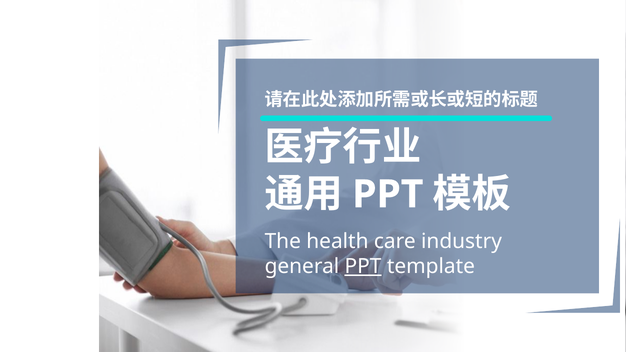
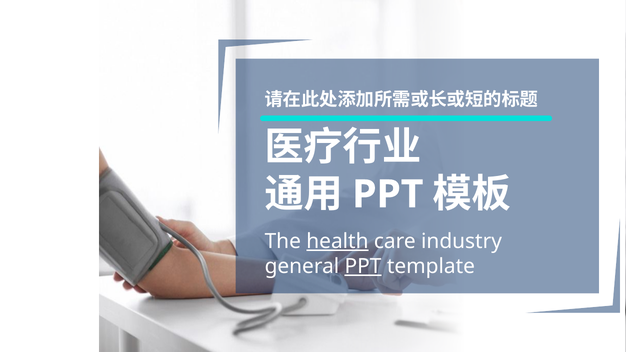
health underline: none -> present (337, 241)
